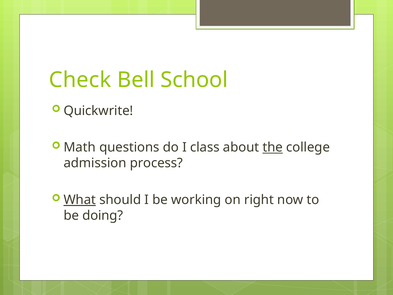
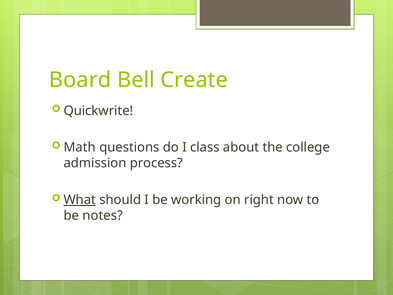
Check: Check -> Board (80, 80)
School: School -> Create (194, 80)
the underline: present -> none (273, 147)
doing: doing -> notes (103, 215)
